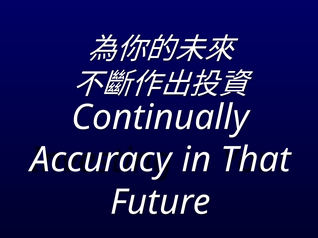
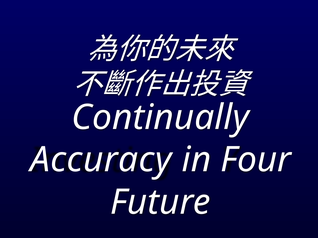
That: That -> Four (256, 160)
